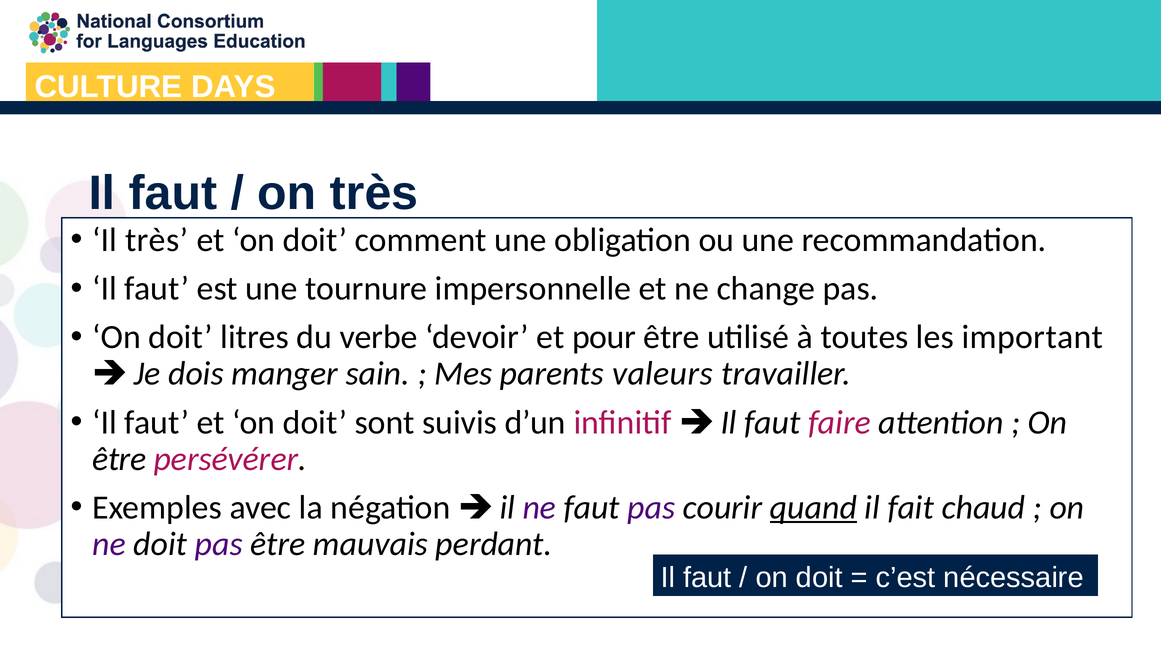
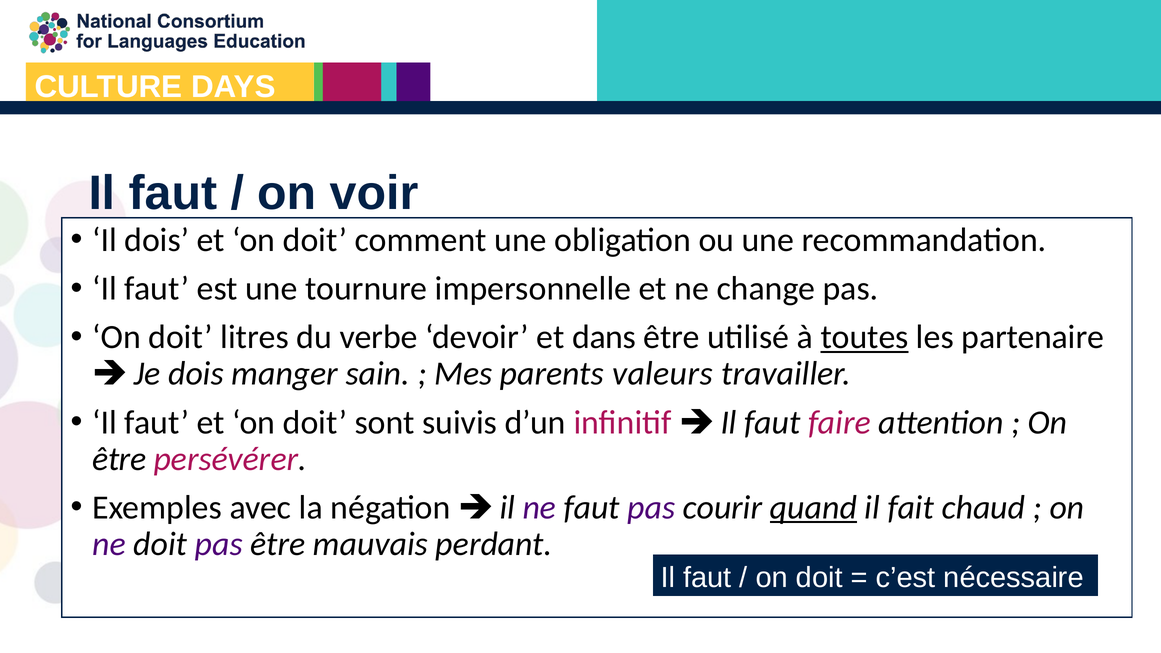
on très: très -> voir (374, 193)
Il très: très -> dois (157, 240)
pour: pour -> dans (604, 337)
toutes underline: none -> present (865, 337)
important: important -> partenaire (1033, 337)
